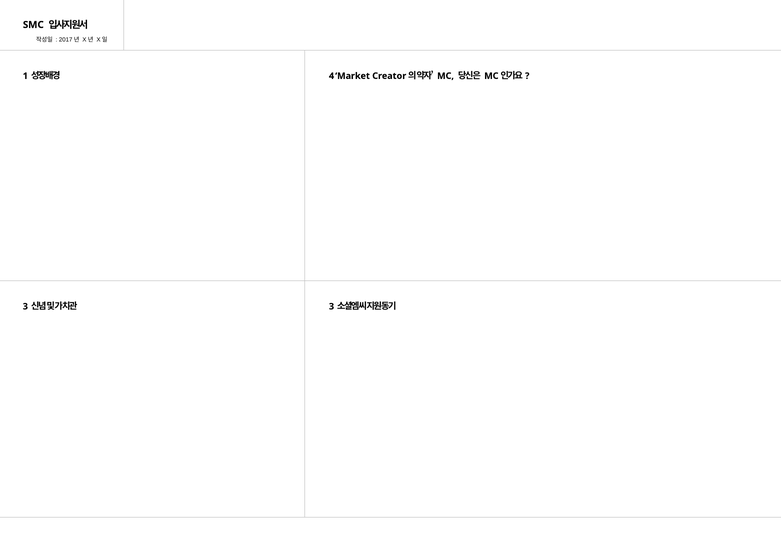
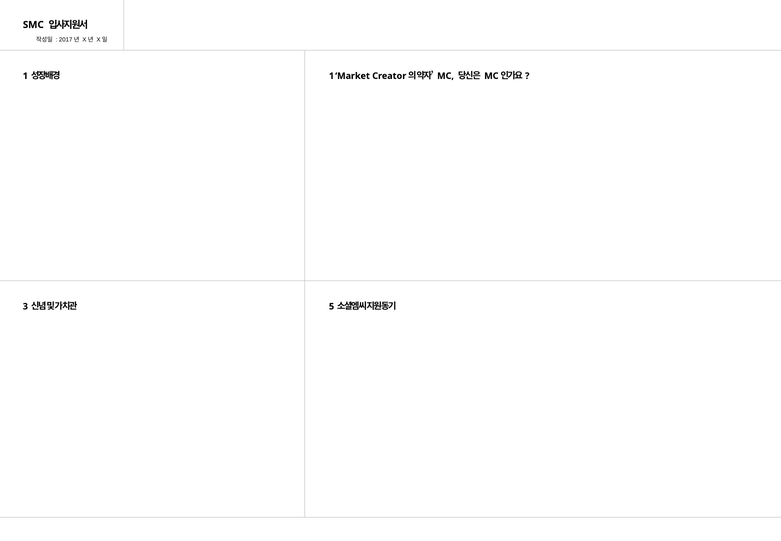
4: 4 -> 1 (332, 76)
3: 3 -> 5 (332, 306)
